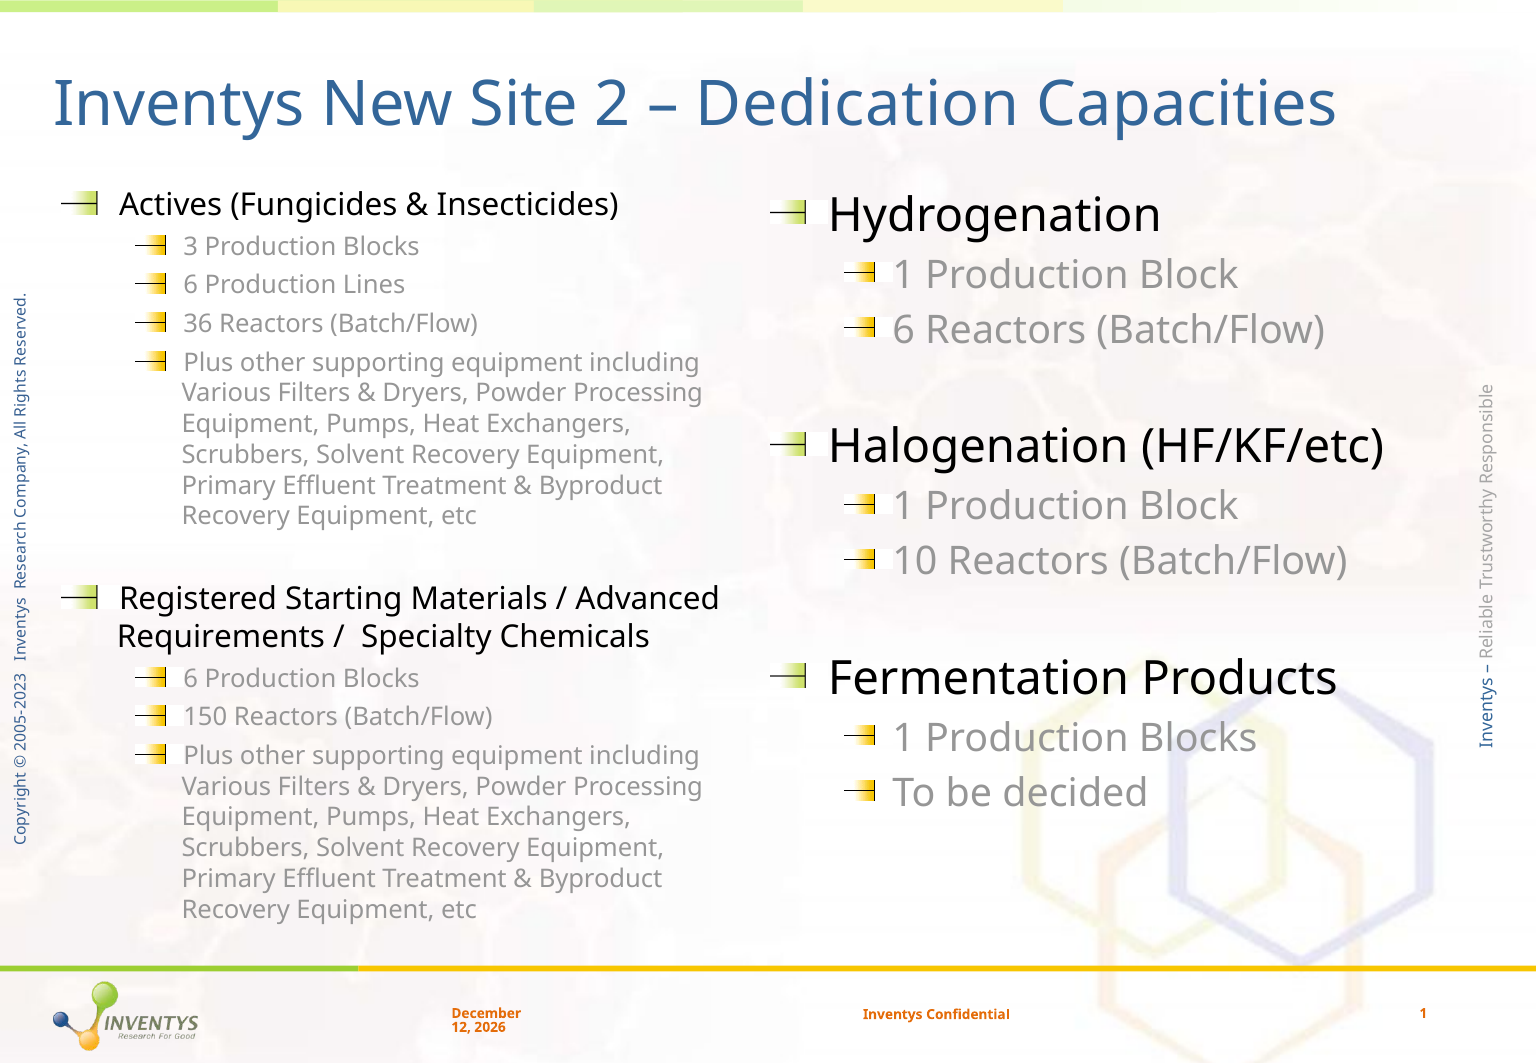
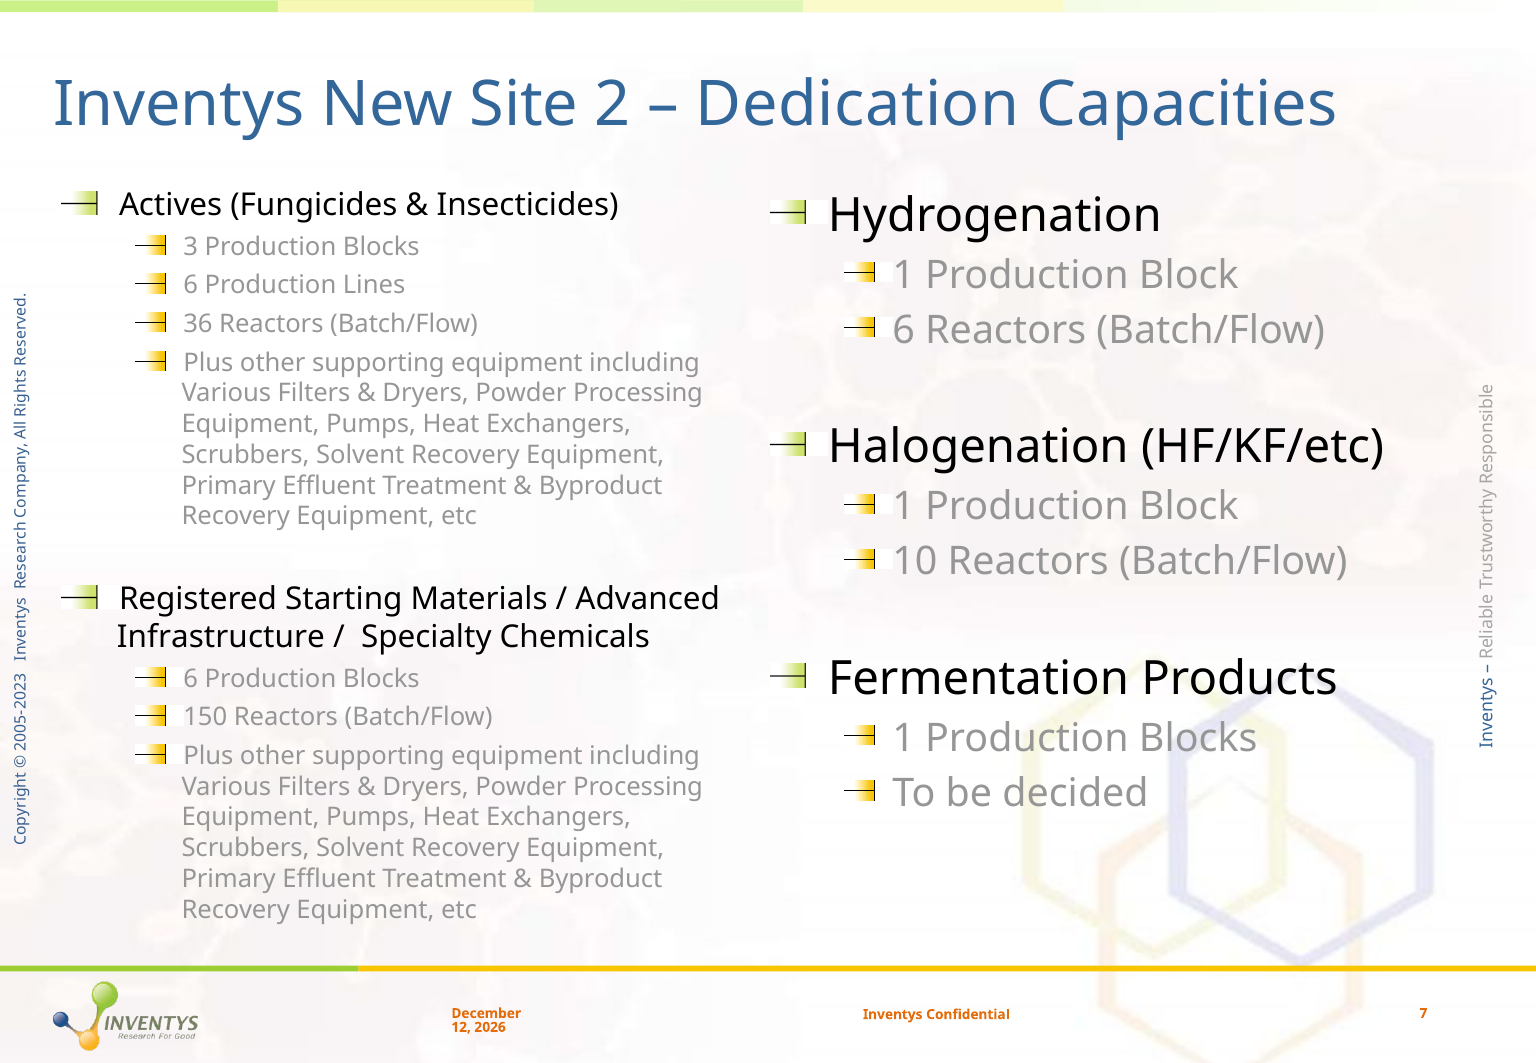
Requirements: Requirements -> Infrastructure (221, 637)
Confidential 1: 1 -> 7 (1423, 1014)
